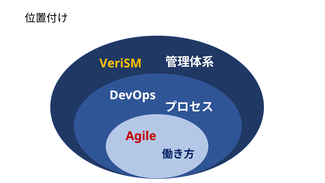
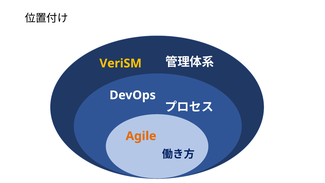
Agile colour: red -> orange (141, 136)
